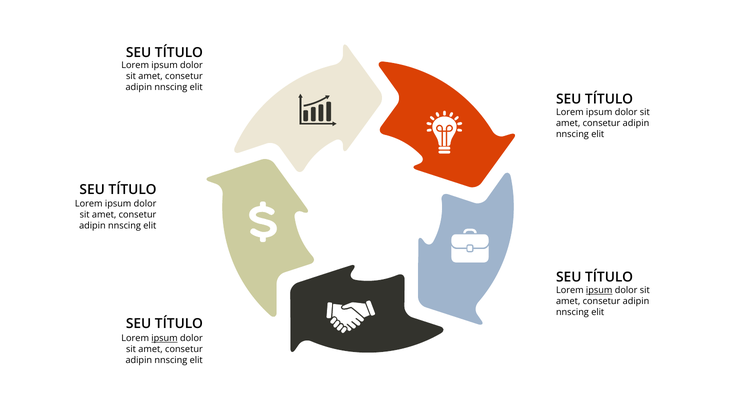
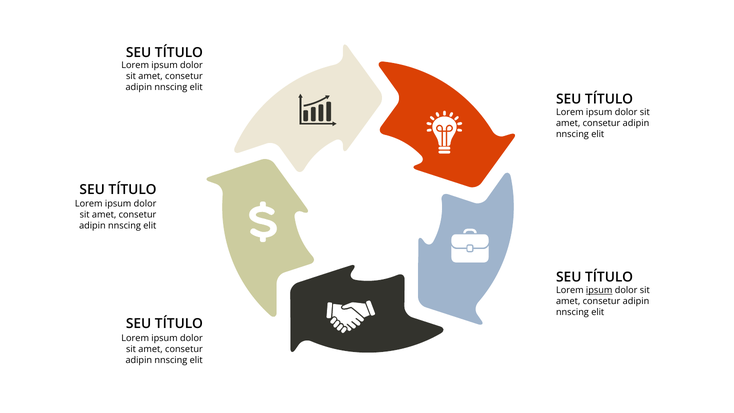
ipsum underline: present -> none (165, 338)
